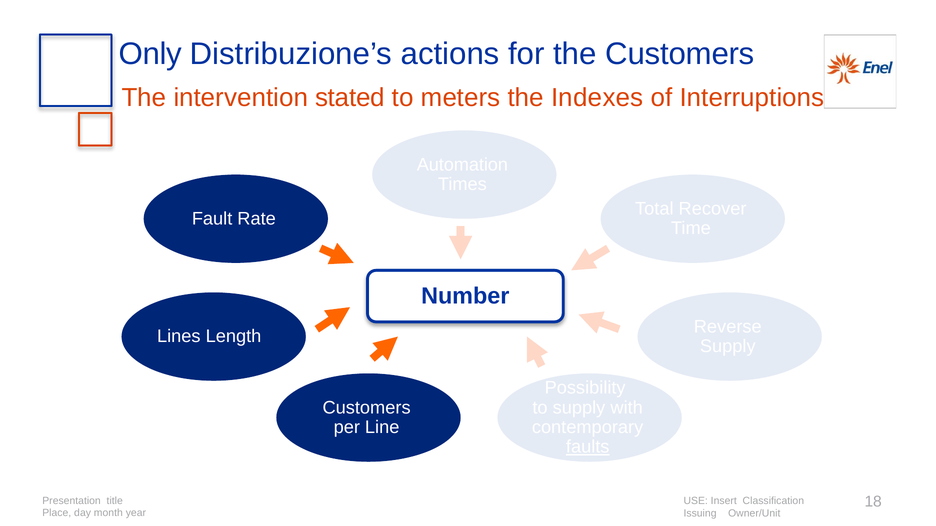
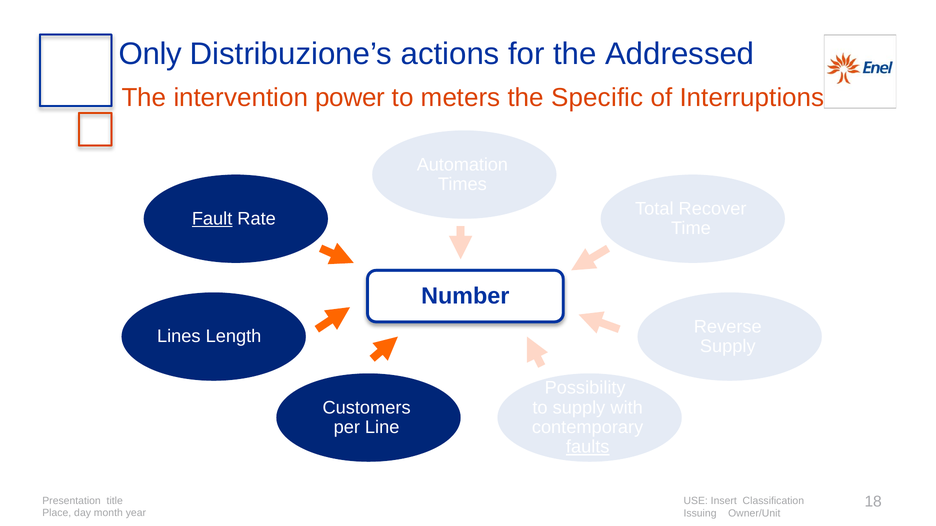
the Customers: Customers -> Addressed (680, 54)
stated: stated -> power (350, 98)
Indexes: Indexes -> Specific (597, 98)
Fault underline: none -> present (212, 219)
